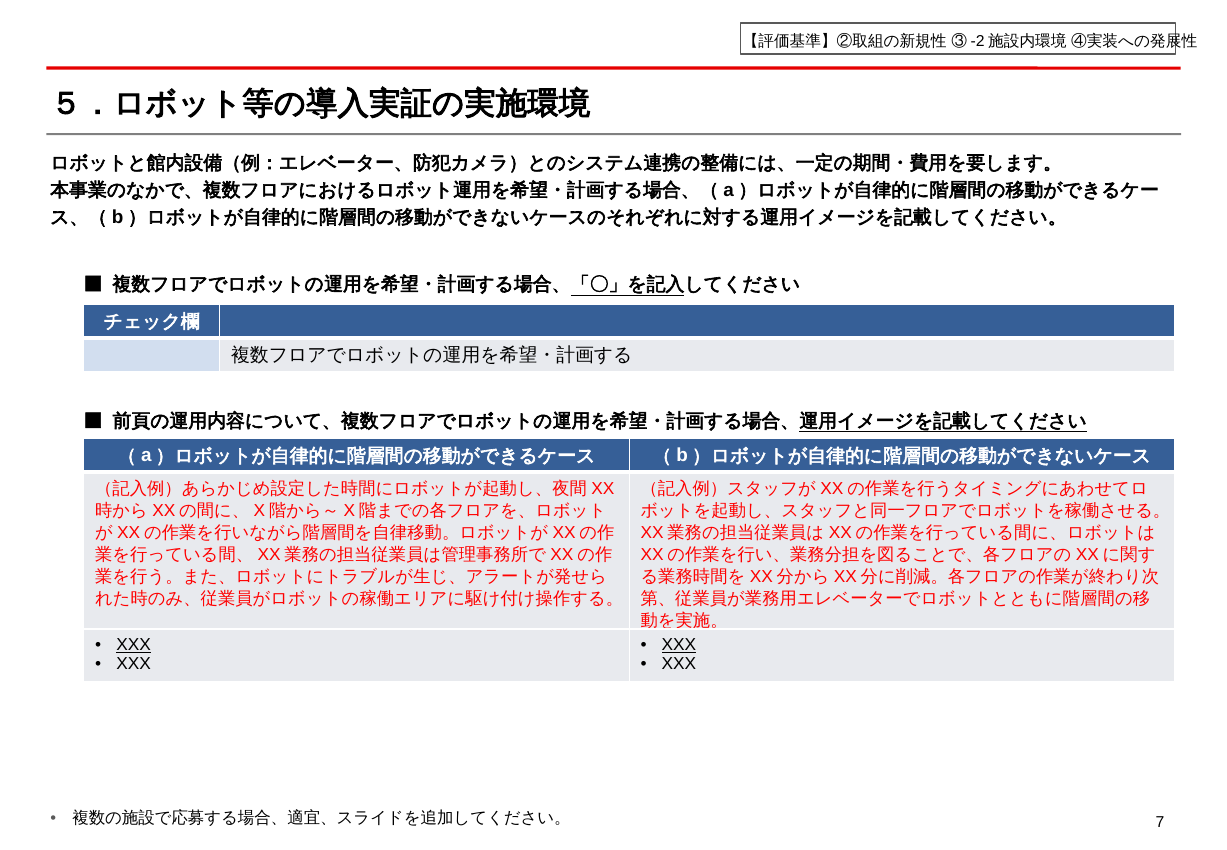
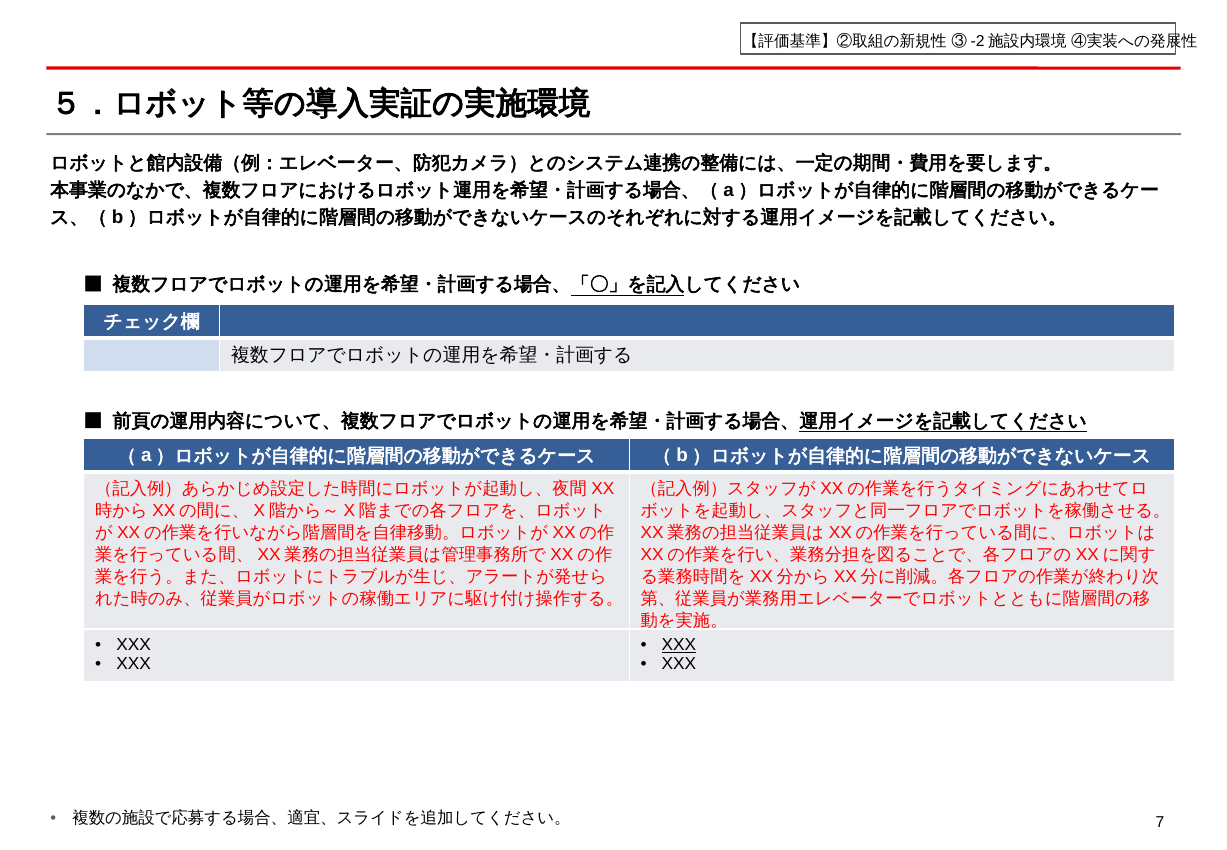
XXX underline: present -> none (134, 644)
